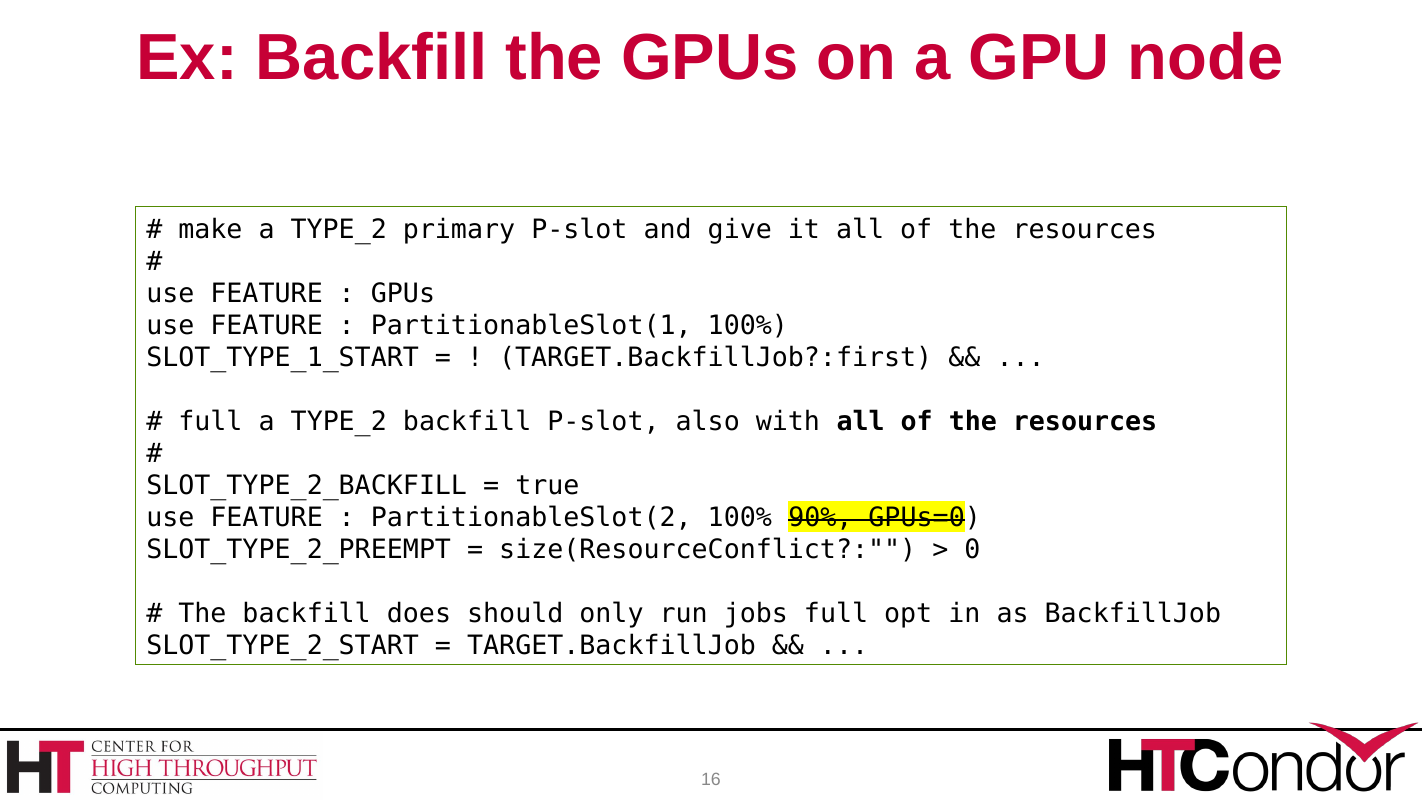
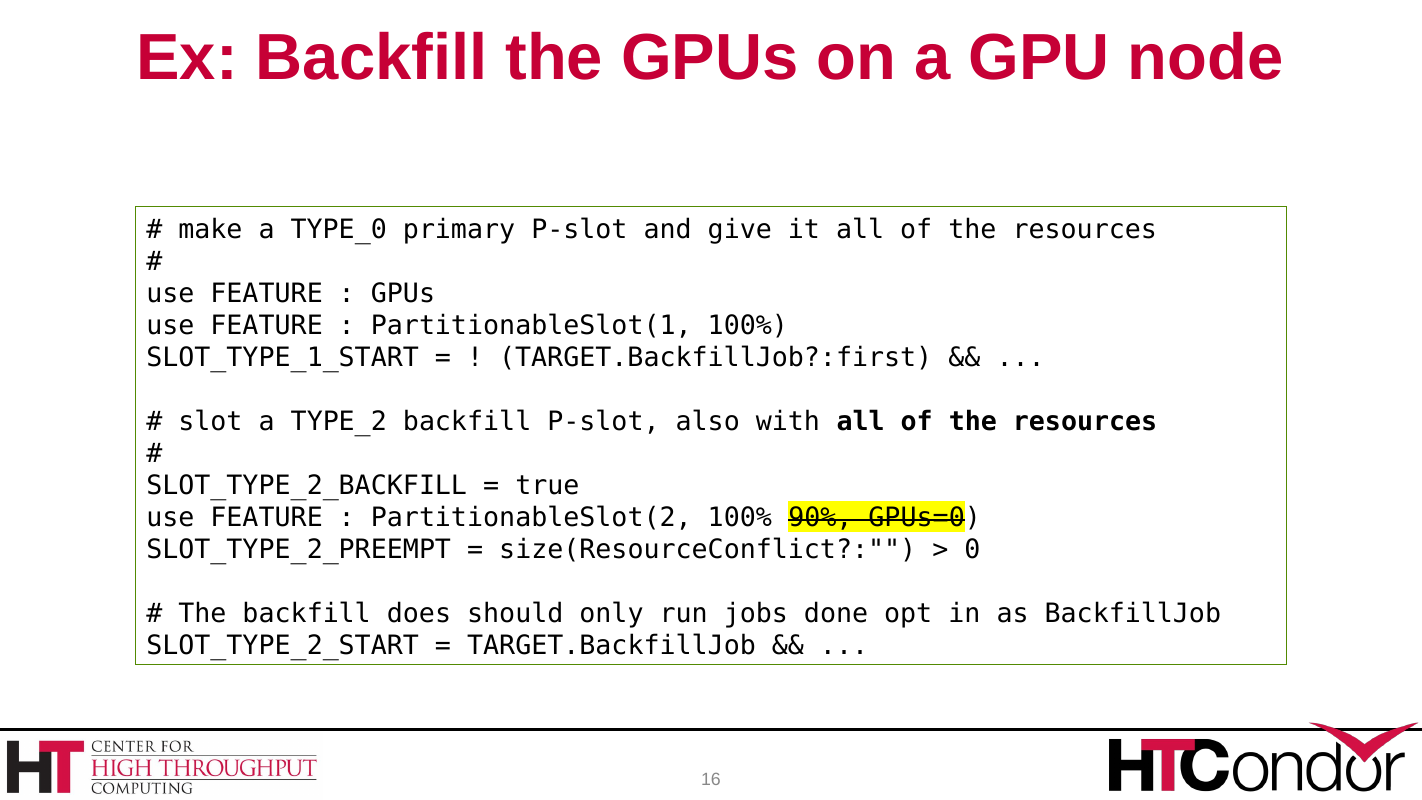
make a TYPE_2: TYPE_2 -> TYPE_0 (339, 229)
full: full -> slot (210, 421)
jobs full: full -> done (836, 613)
